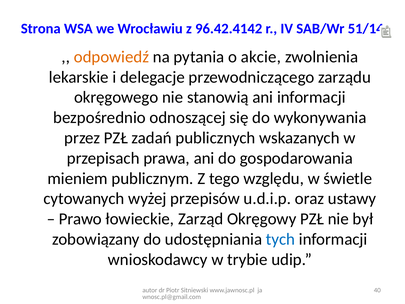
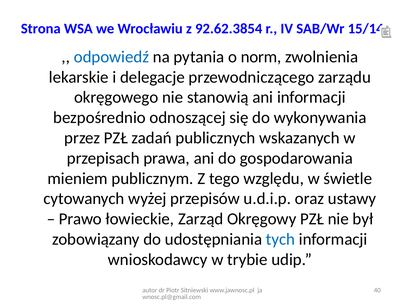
96.42.4142: 96.42.4142 -> 92.62.3854 (229, 29)
51/14: 51/14 -> 15/14 (366, 29)
odpowiedź colour: orange -> blue (111, 57)
akcie: akcie -> norm (261, 57)
